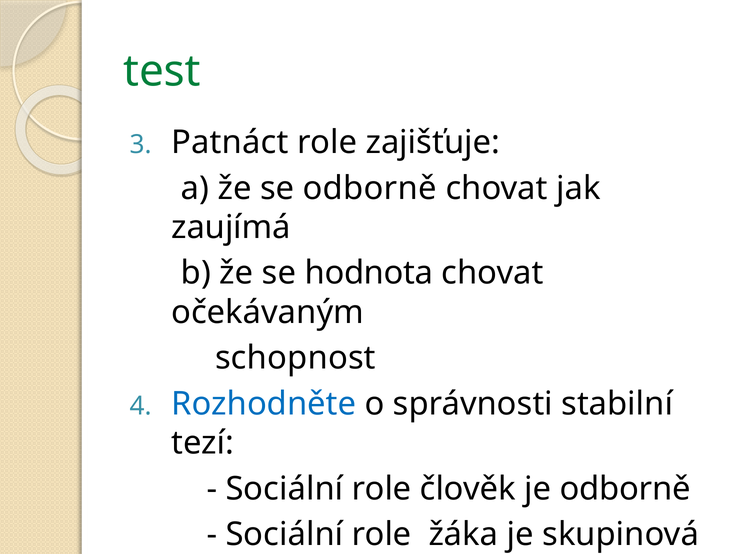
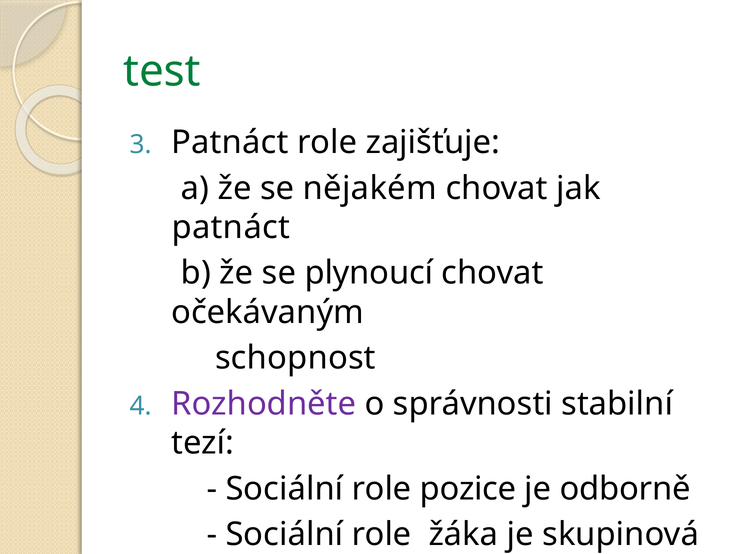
se odborně: odborně -> nějakém (370, 188)
zaujímá: zaujímá -> patnáct (231, 227)
hodnota: hodnota -> plynoucí (369, 273)
Rozhodněte colour: blue -> purple (264, 403)
člověk: člověk -> pozice (468, 488)
